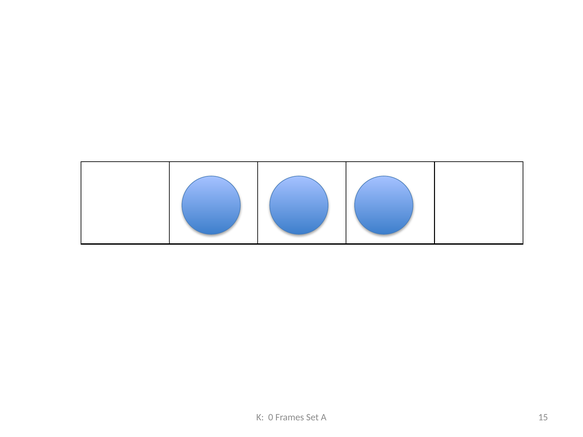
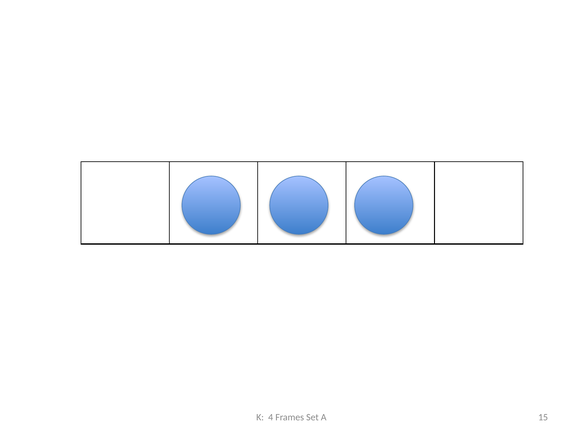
0: 0 -> 4 (271, 417)
